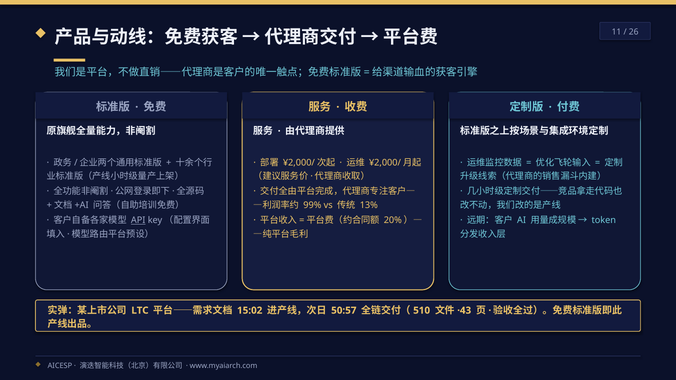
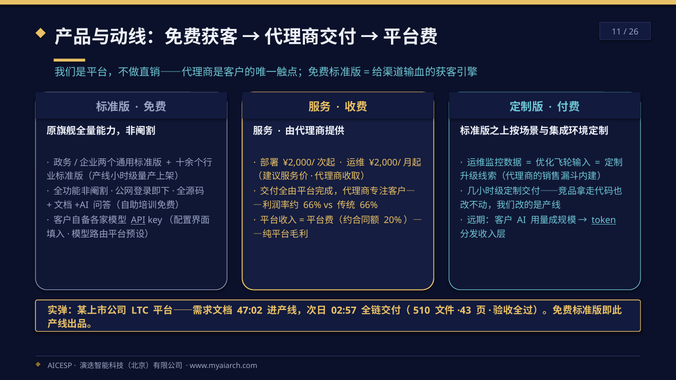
99%: 99% -> 66% (312, 205)
13%: 13% -> 66% (369, 205)
token underline: none -> present (604, 220)
15:02: 15:02 -> 47:02 (250, 311)
50:57: 50:57 -> 02:57 (344, 311)
